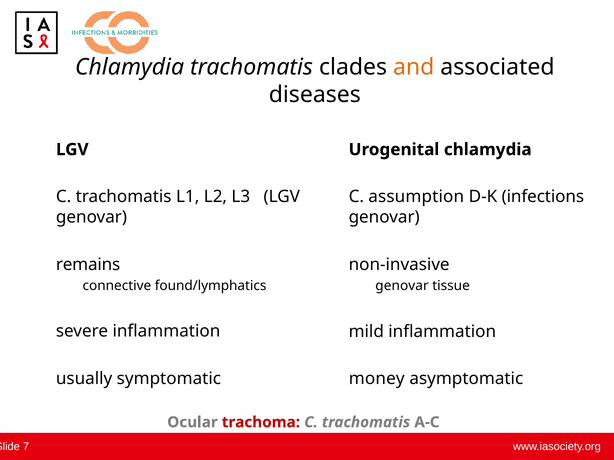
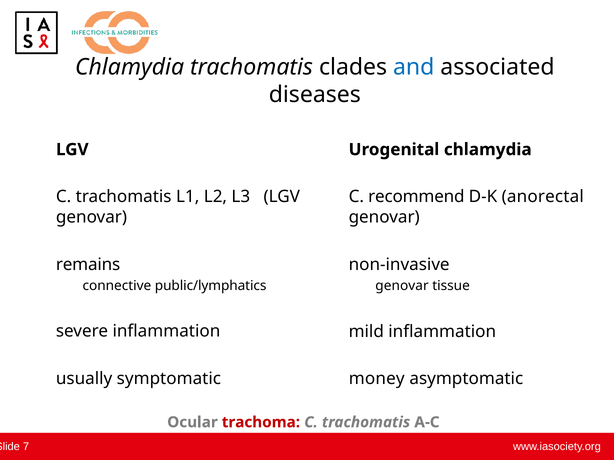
and colour: orange -> blue (414, 67)
assumption: assumption -> recommend (416, 197)
infections: infections -> anorectal (543, 197)
found/lymphatics: found/lymphatics -> public/lymphatics (211, 286)
